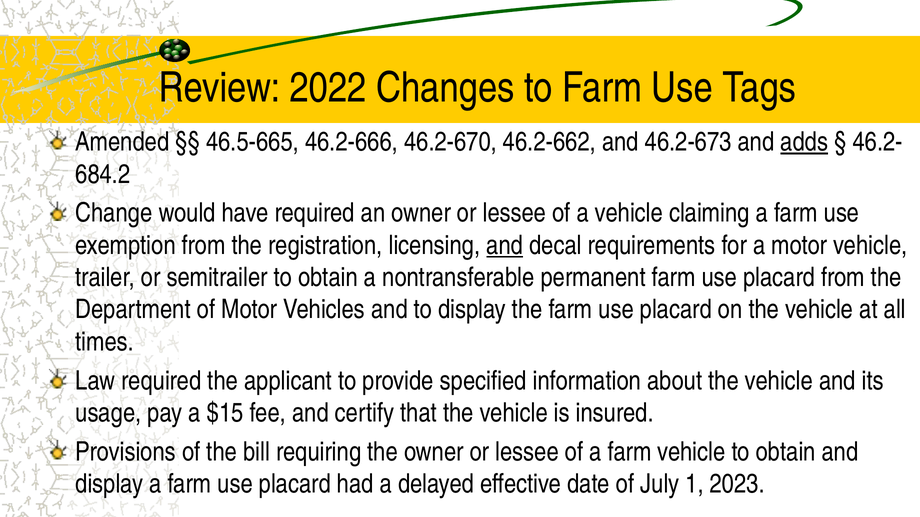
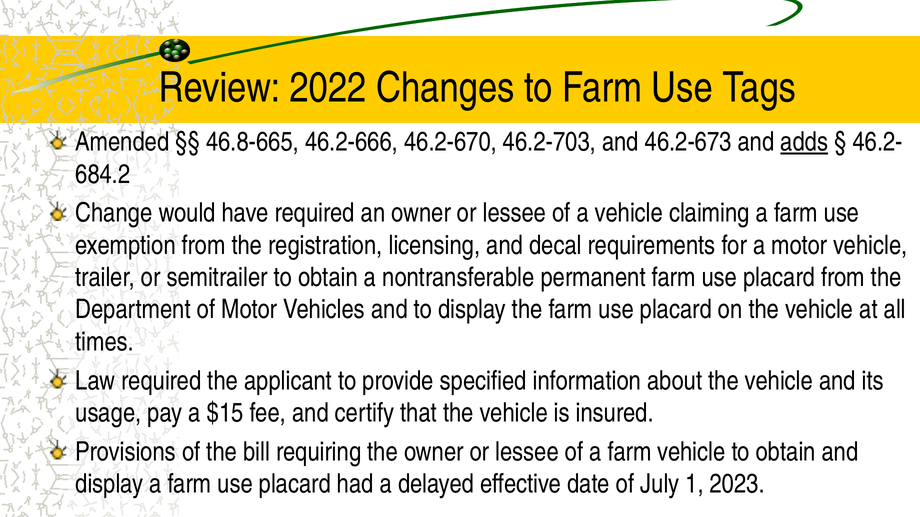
46.5-665: 46.5-665 -> 46.8-665 (252, 142)
46.2-662: 46.2-662 -> 46.2-703 (549, 142)
and underline: present -> none (505, 245)
